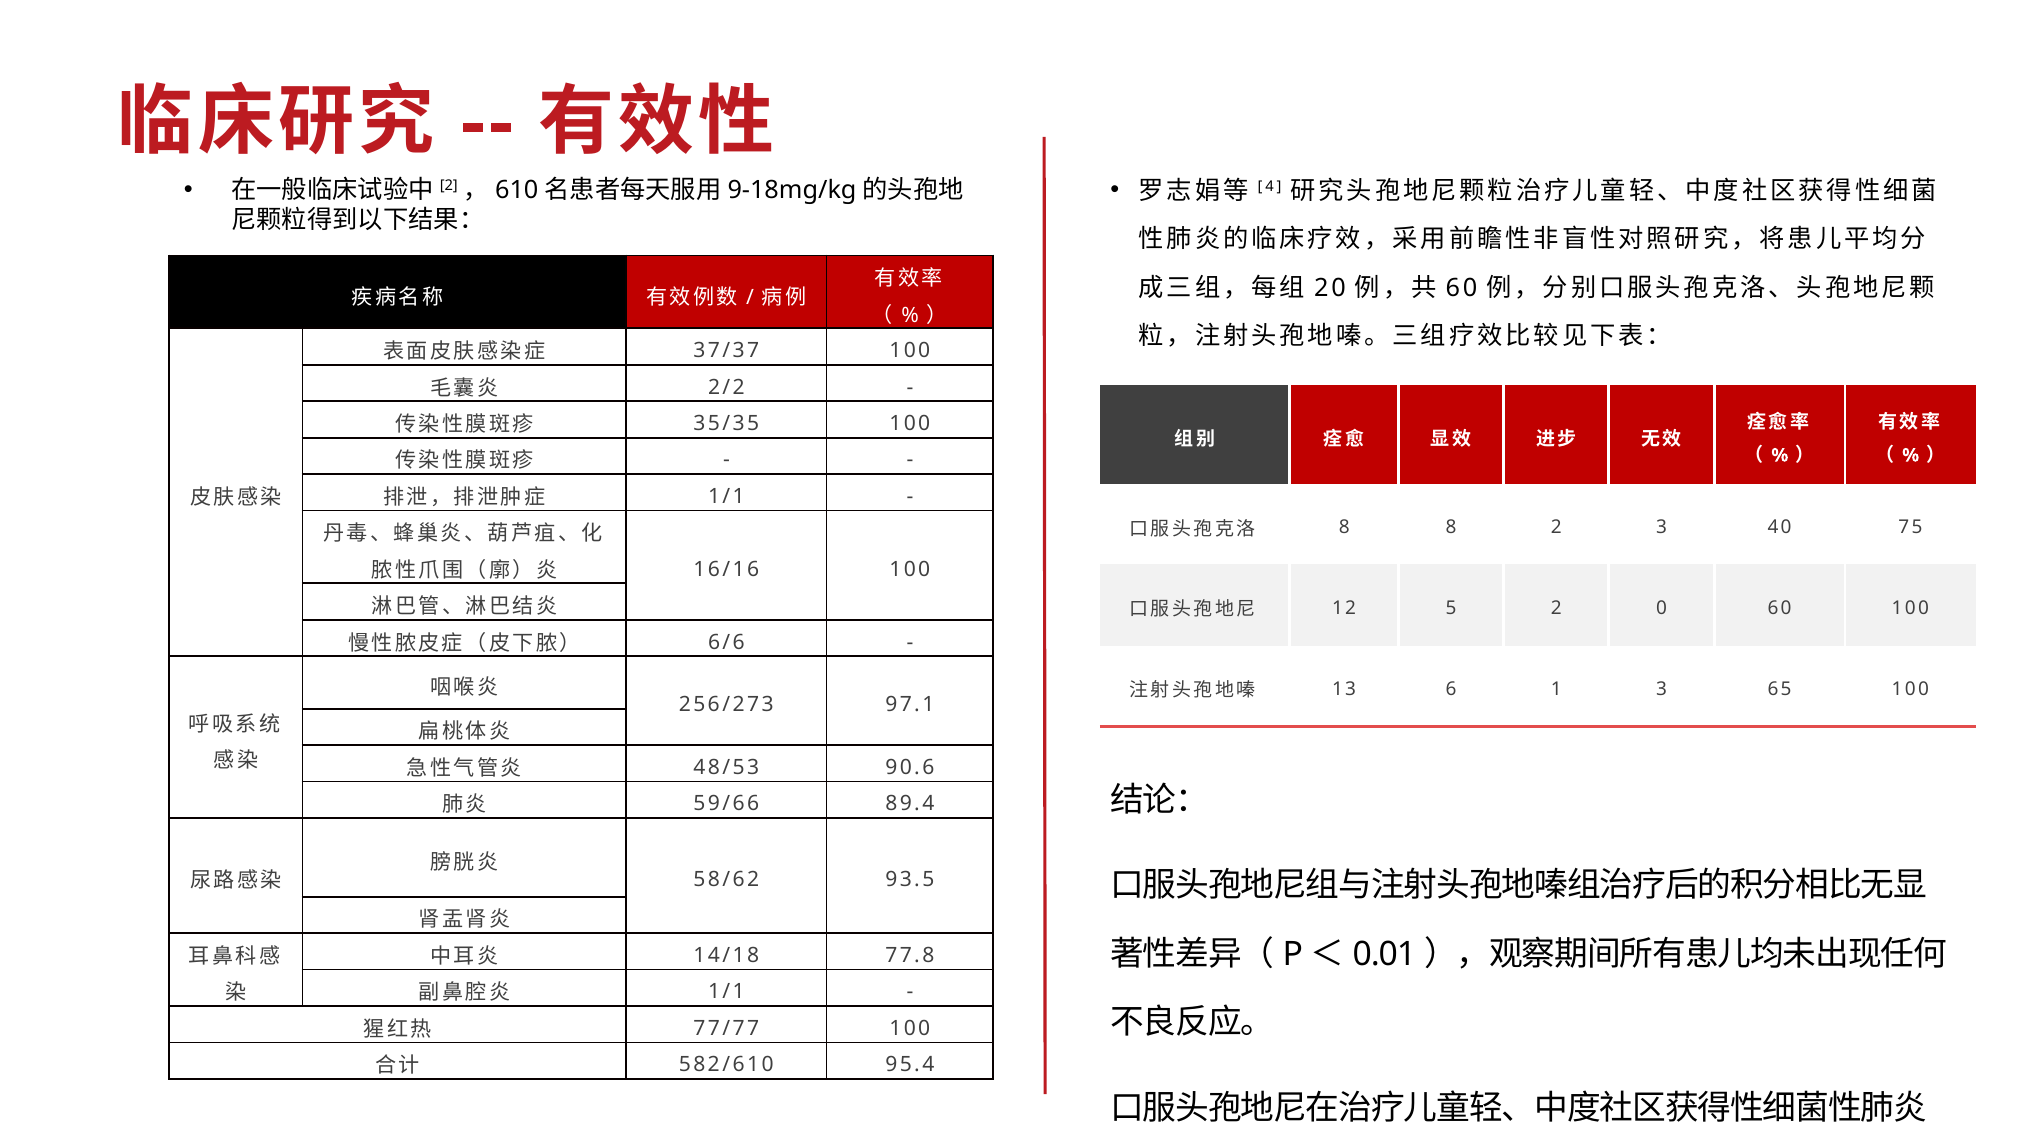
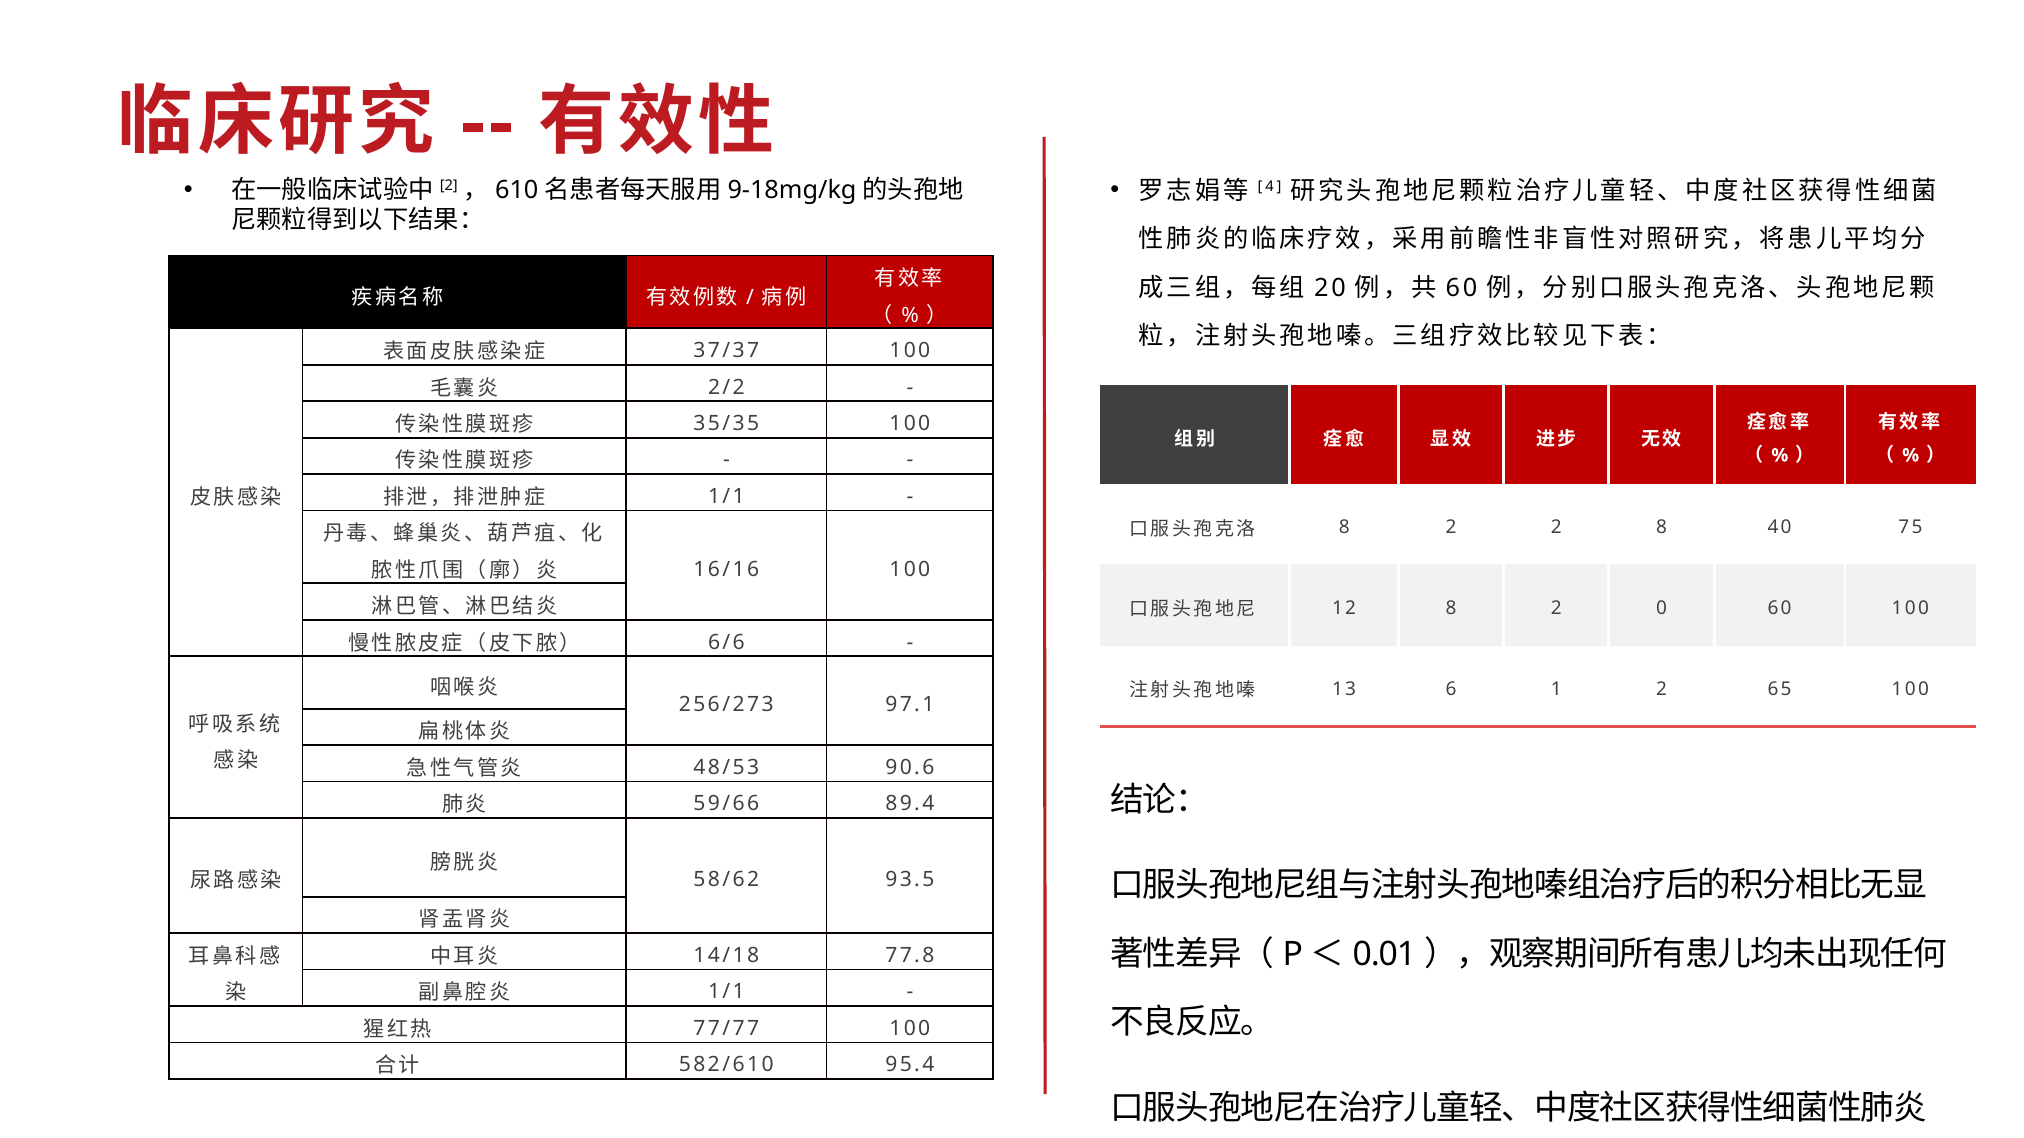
8: 8 -> 2 (1451, 528)
2 3: 3 -> 8 (1662, 528)
12 5: 5 -> 8 (1451, 609)
1 3: 3 -> 2 (1662, 690)
